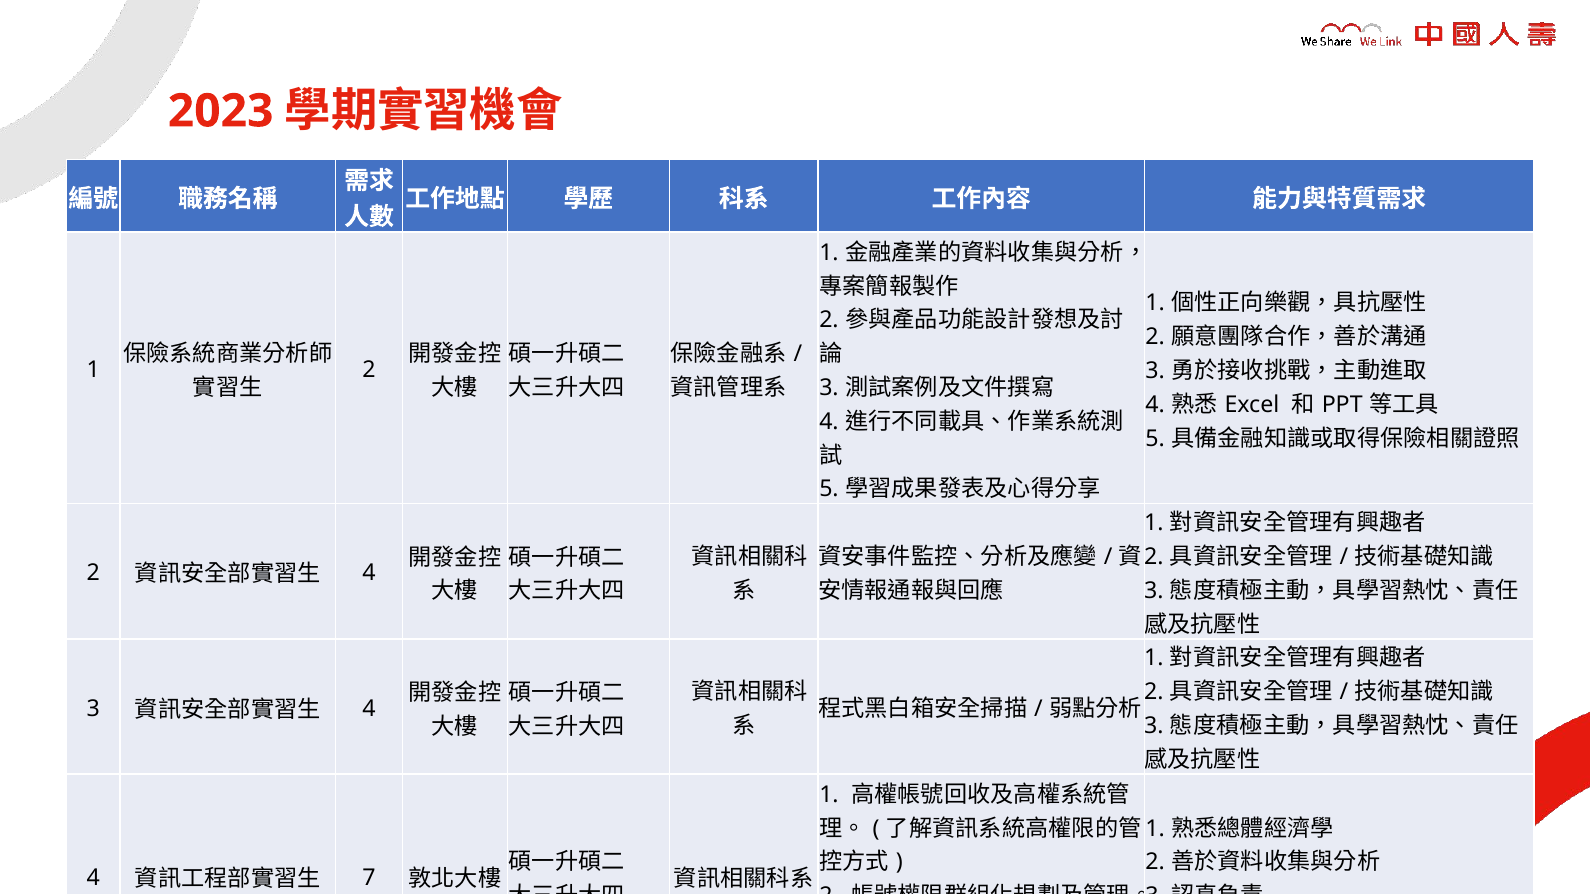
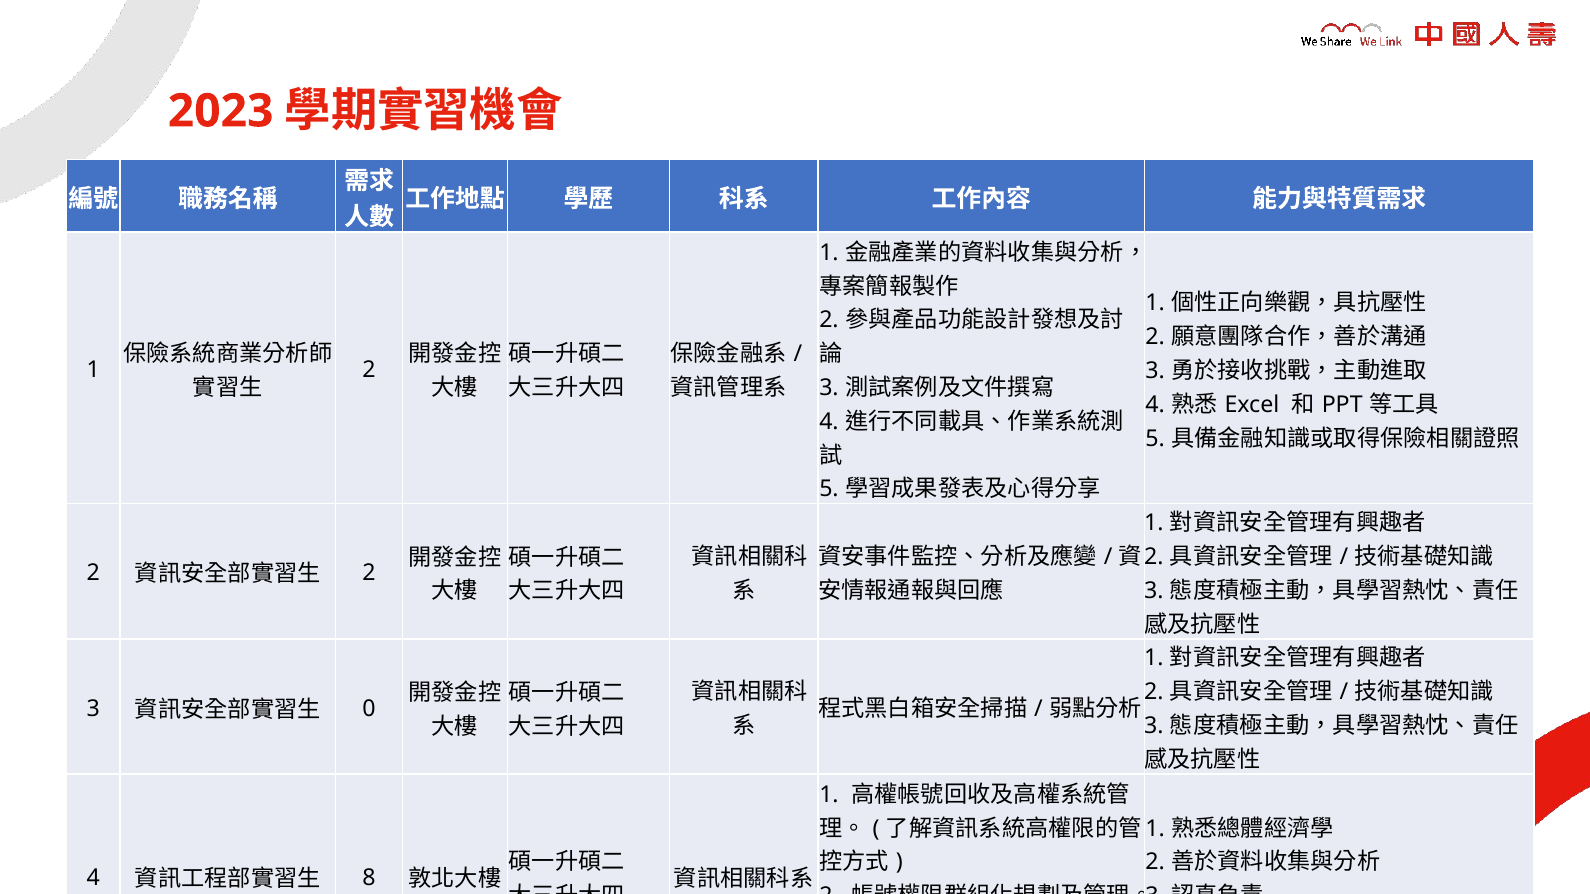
4: 4 -> 2 (369, 573)
4: 4 -> 0 (369, 709)
7: 7 -> 8 (369, 878)
